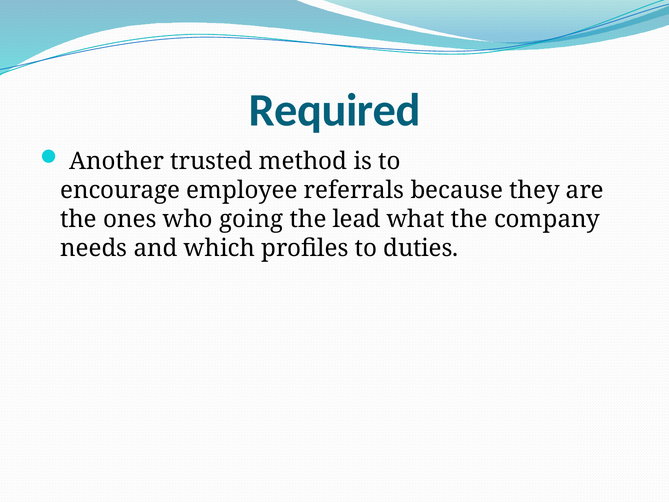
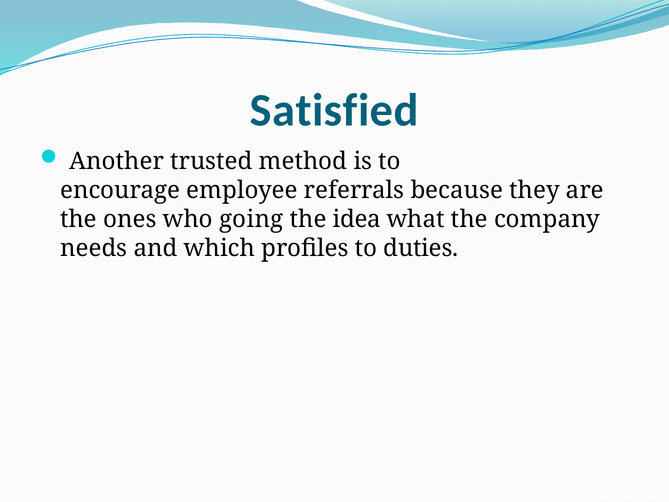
Required: Required -> Satisfied (334, 110)
lead: lead -> idea (357, 219)
